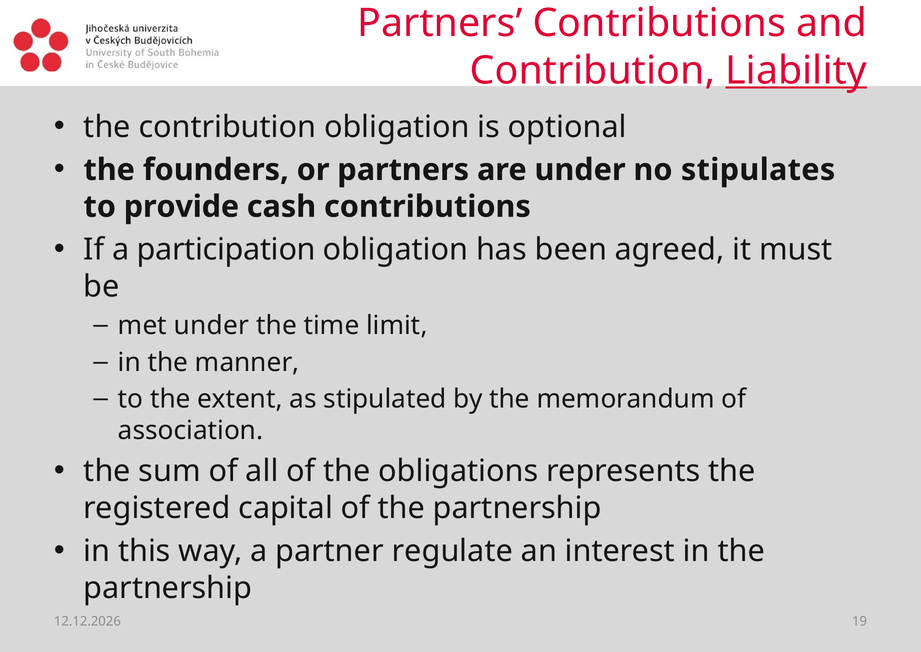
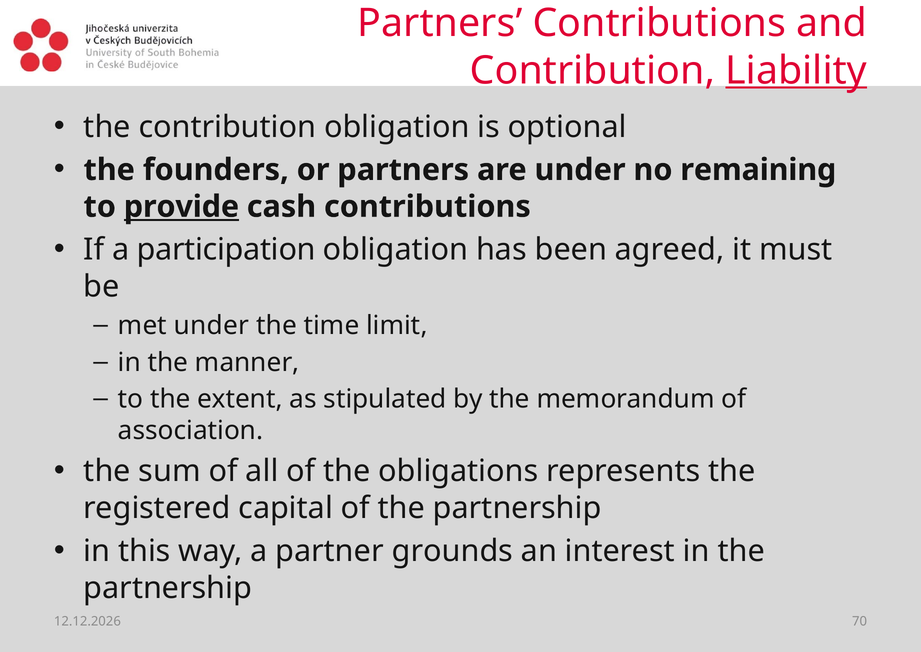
stipulates: stipulates -> remaining (758, 170)
provide underline: none -> present (181, 206)
regulate: regulate -> grounds (452, 550)
19: 19 -> 70 (860, 621)
